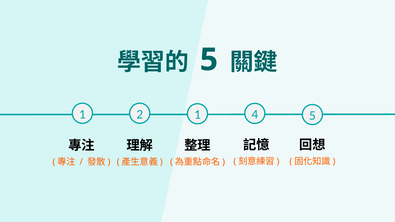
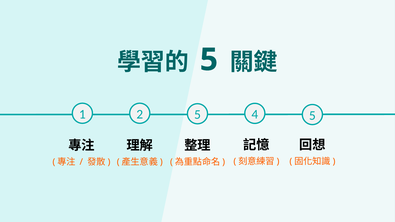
1 1: 1 -> 5 (197, 115)
